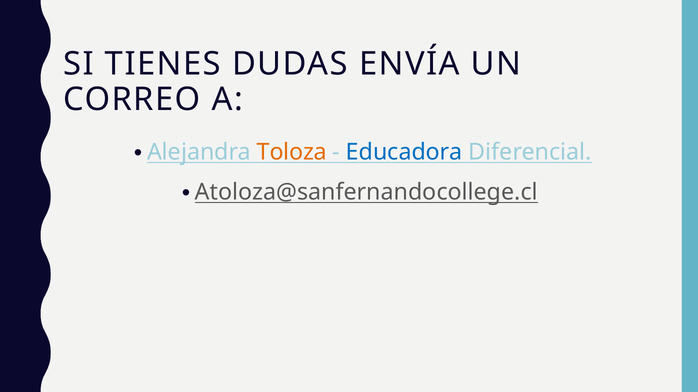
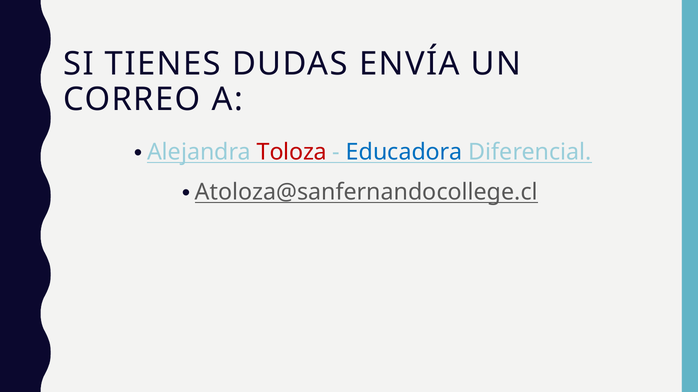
Toloza colour: orange -> red (292, 152)
